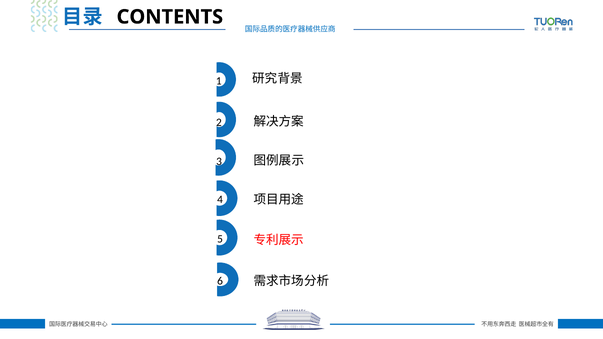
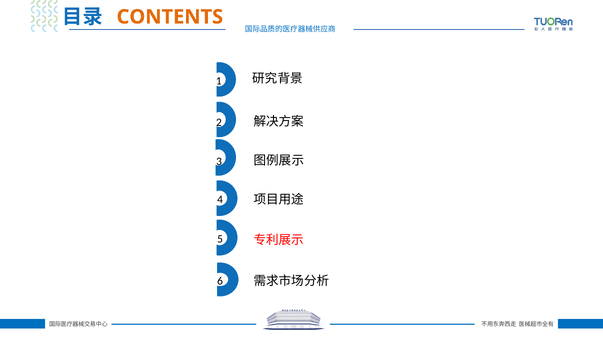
CONTENTS colour: black -> orange (170, 17)
